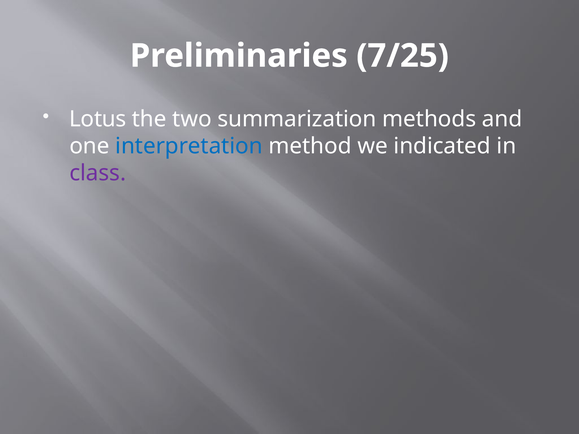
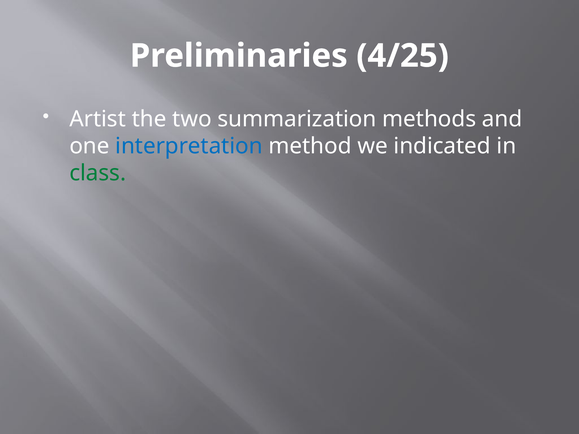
7/25: 7/25 -> 4/25 (403, 56)
Lotus: Lotus -> Artist (98, 119)
class colour: purple -> green (98, 173)
